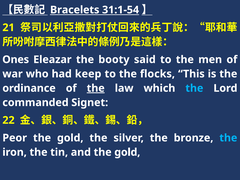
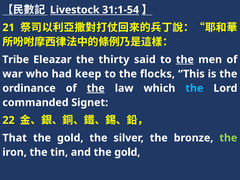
Bracelets: Bracelets -> Livestock (75, 10)
Ones: Ones -> Tribe (16, 60)
booty: booty -> thirty (114, 60)
the underline: none -> present (185, 60)
Peor: Peor -> That (15, 138)
the colour: light blue -> light green (228, 138)
